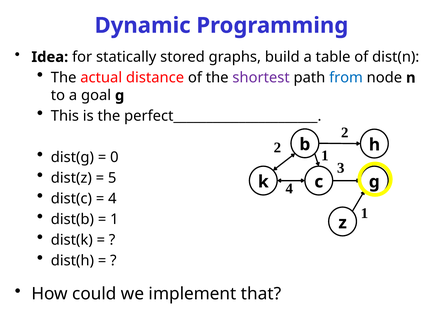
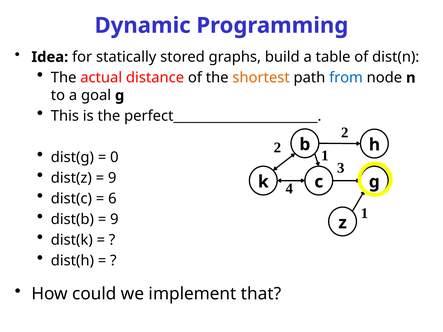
shortest colour: purple -> orange (261, 78)
5: 5 -> 9 (112, 178)
4: 4 -> 6 (112, 199)
1: 1 -> 9 (114, 220)
